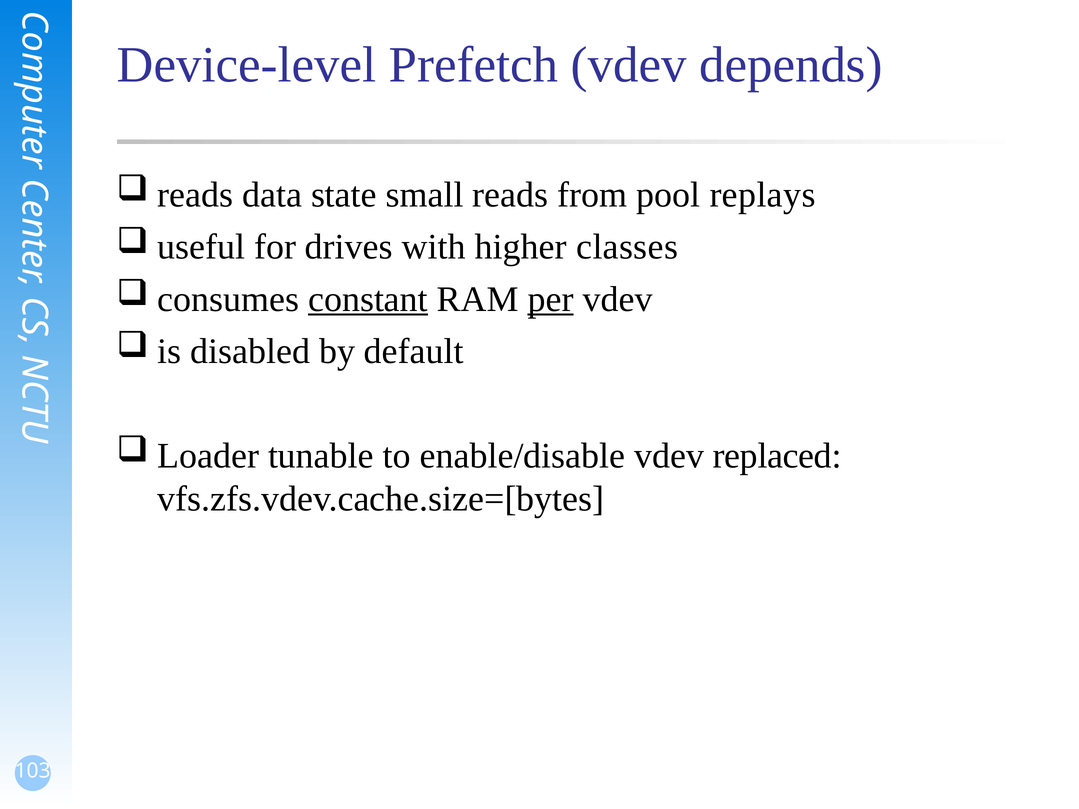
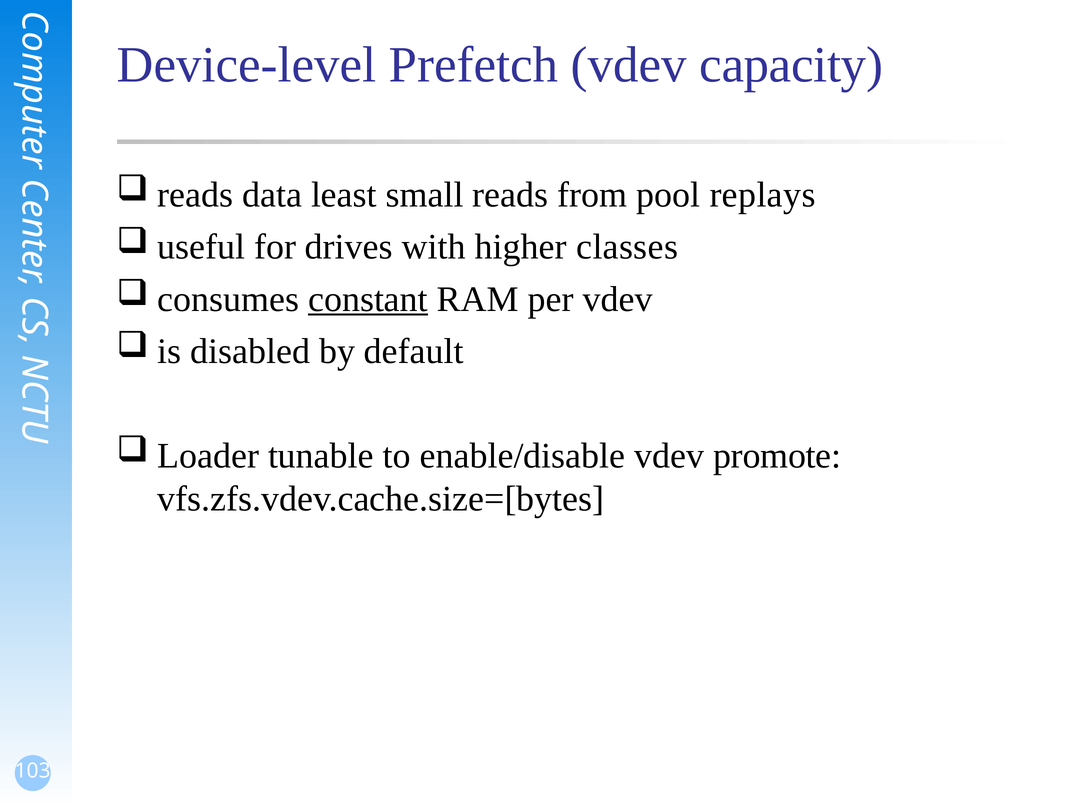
depends: depends -> capacity (791, 65)
state: state -> least (344, 195)
per underline: present -> none (551, 299)
replaced: replaced -> promote (777, 456)
